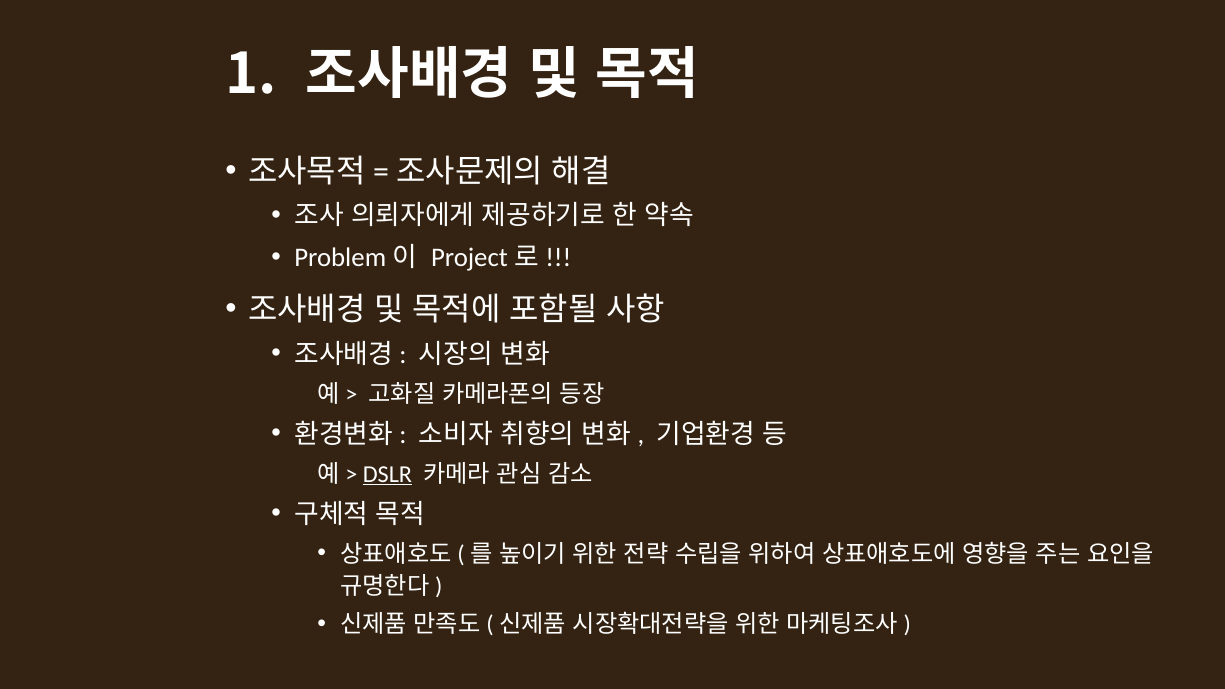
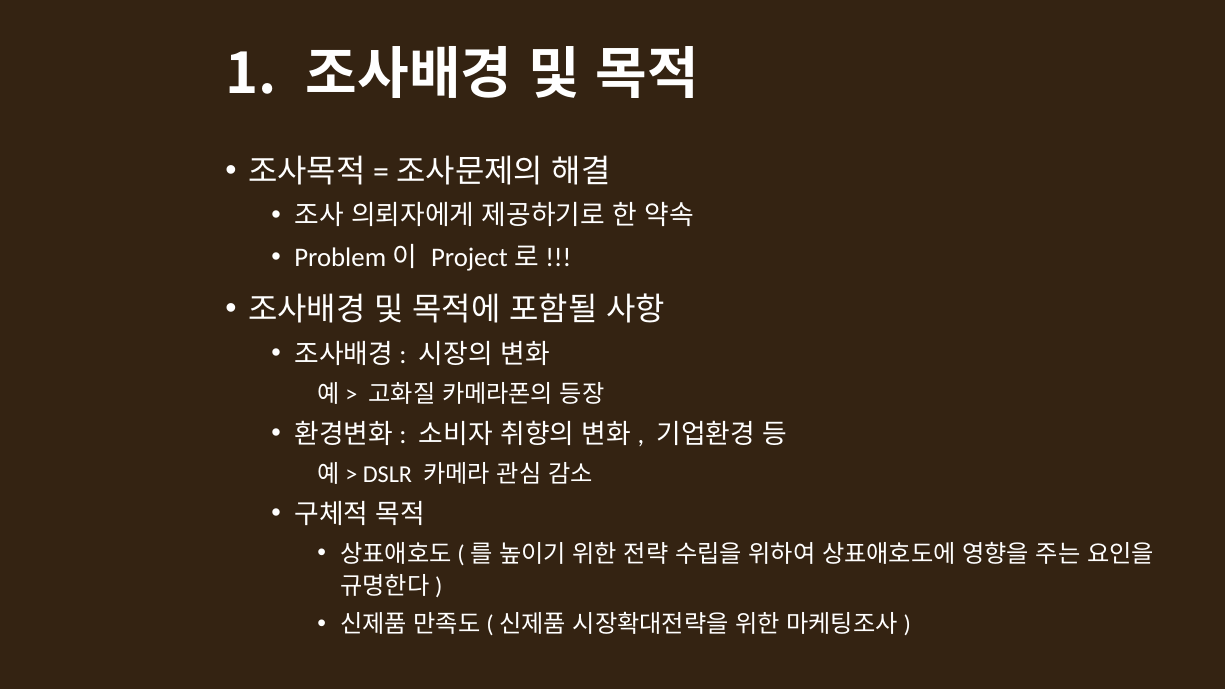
DSLR underline: present -> none (387, 474)
